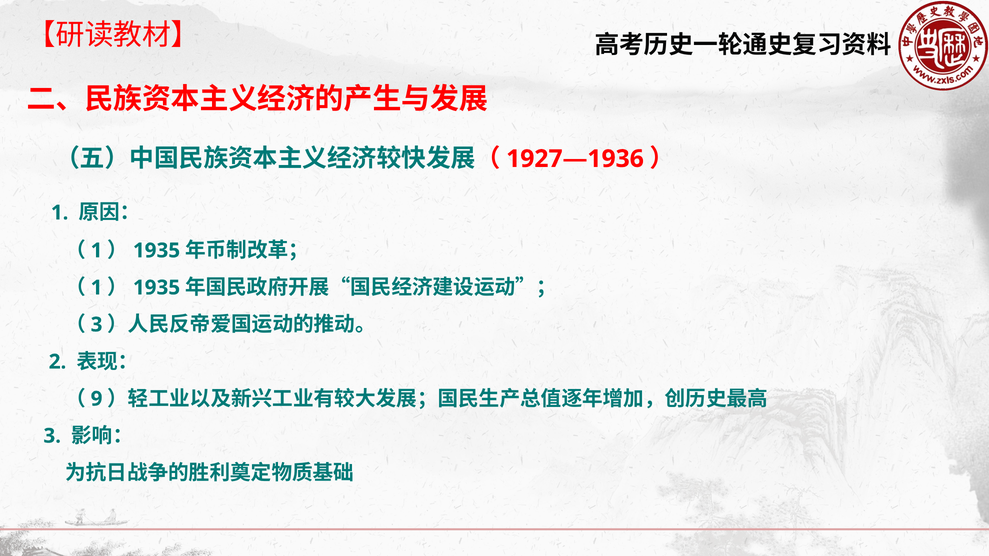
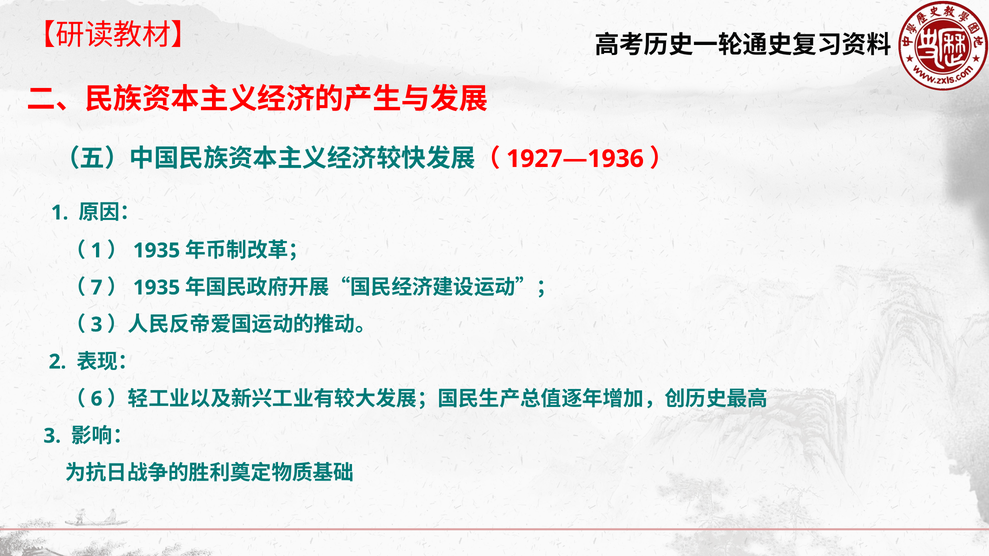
1: 1 -> 7 (97, 288)
9: 9 -> 6 (97, 399)
